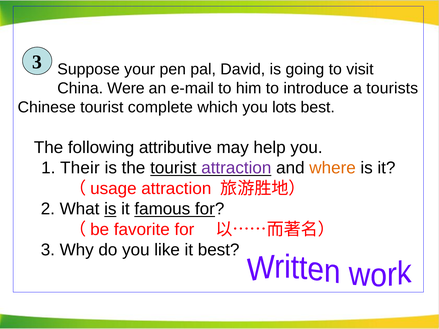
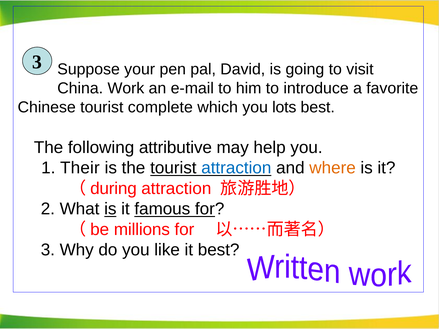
Were: Were -> Work (126, 88)
tourists: tourists -> favorite (392, 88)
attraction colour: purple -> blue (236, 168)
usage: usage -> during (113, 189)
favorite: favorite -> millions (142, 230)
